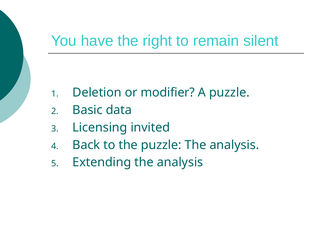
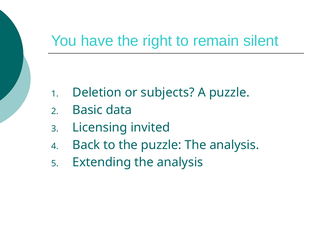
modifier: modifier -> subjects (168, 93)
